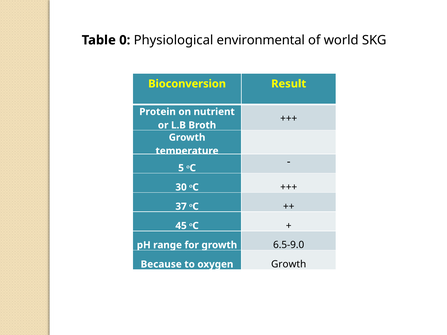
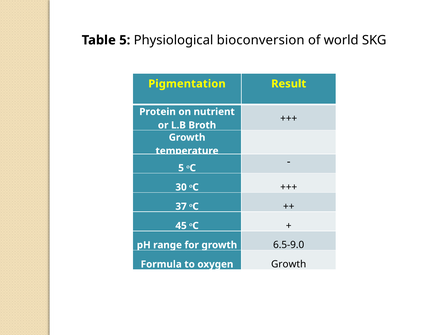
Table 0: 0 -> 5 (125, 40)
environmental: environmental -> bioconversion (261, 40)
Bioconversion: Bioconversion -> Pigmentation (187, 84)
Because: Because -> Formula (161, 264)
